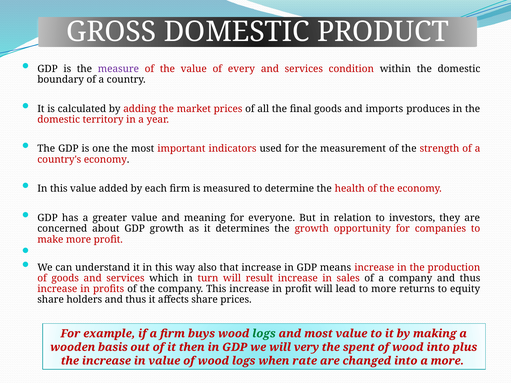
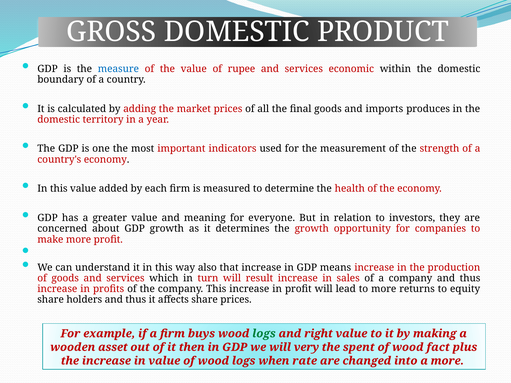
measure colour: purple -> blue (118, 69)
every: every -> rupee (241, 69)
condition: condition -> economic (351, 69)
and most: most -> right (318, 334)
basis: basis -> asset (113, 347)
wood into: into -> fact (438, 347)
